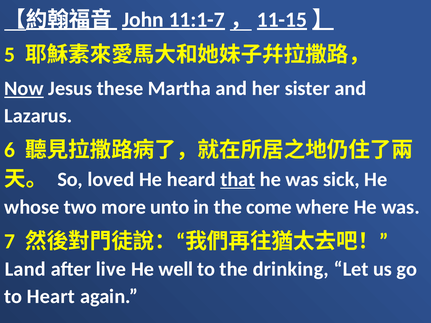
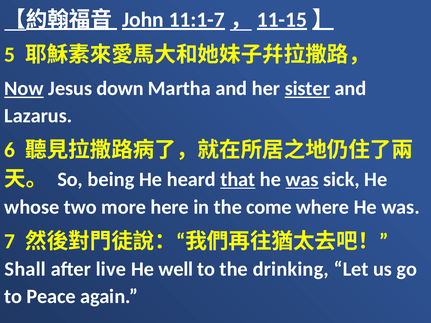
these: these -> down (120, 89)
sister underline: none -> present (307, 89)
loved: loved -> being (111, 180)
was underline: none -> present (302, 180)
unto: unto -> here (170, 207)
Land: Land -> Shall (25, 269)
Heart: Heart -> Peace (51, 297)
